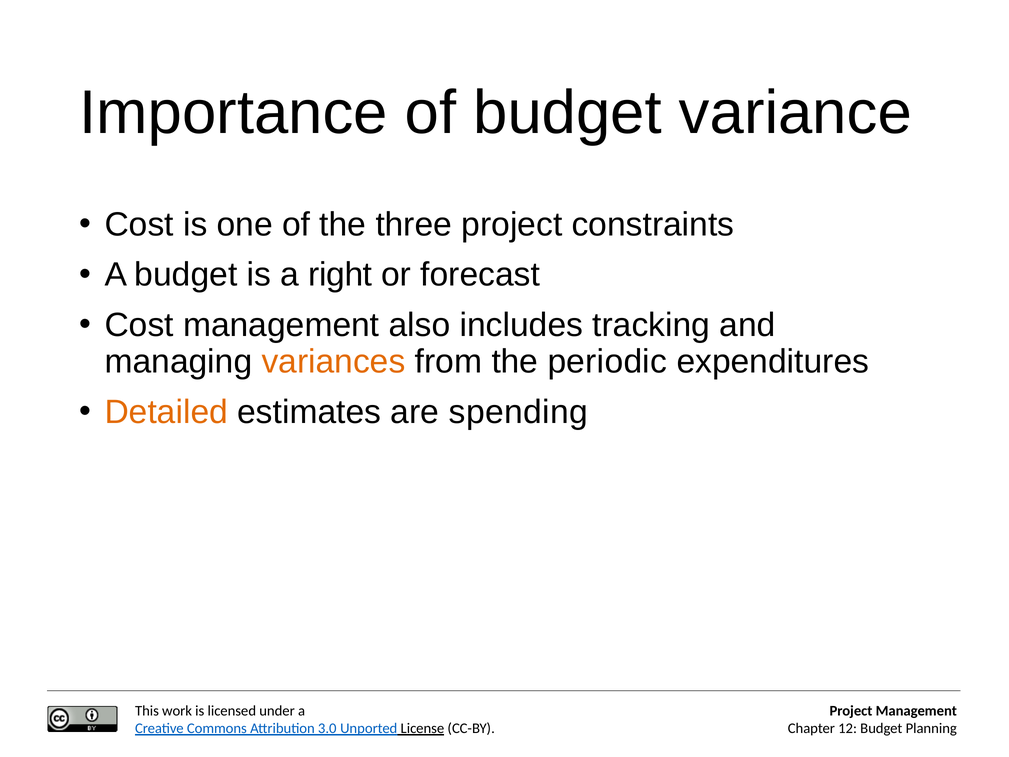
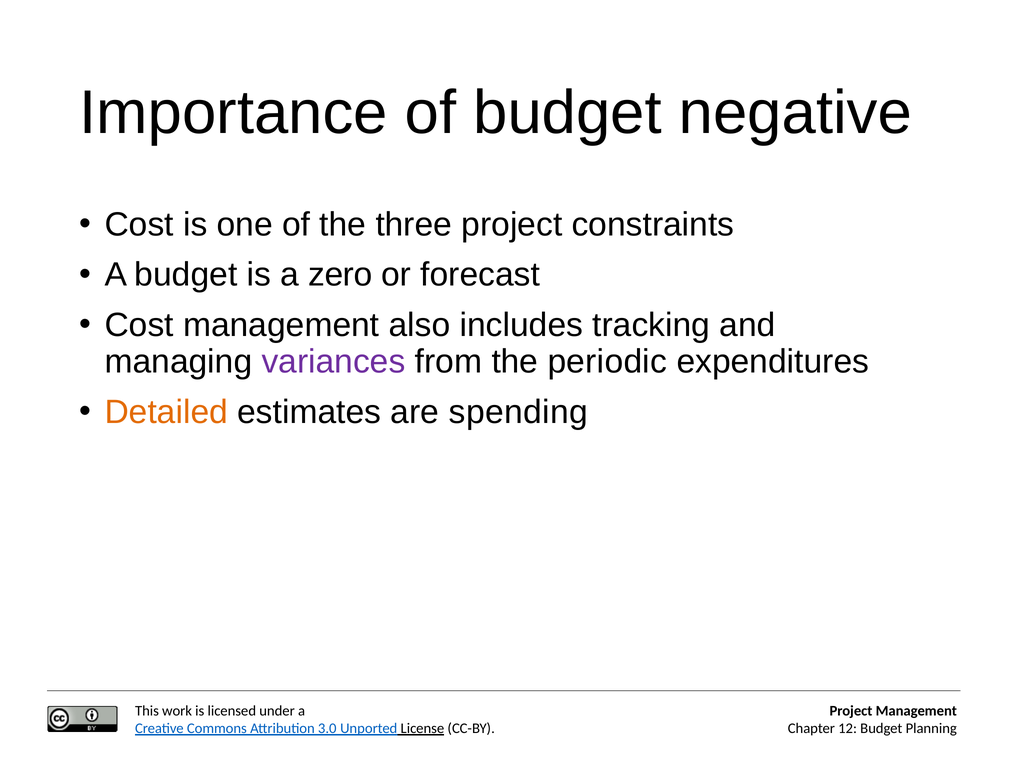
variance: variance -> negative (795, 113)
right: right -> zero (340, 275)
variances colour: orange -> purple (334, 361)
